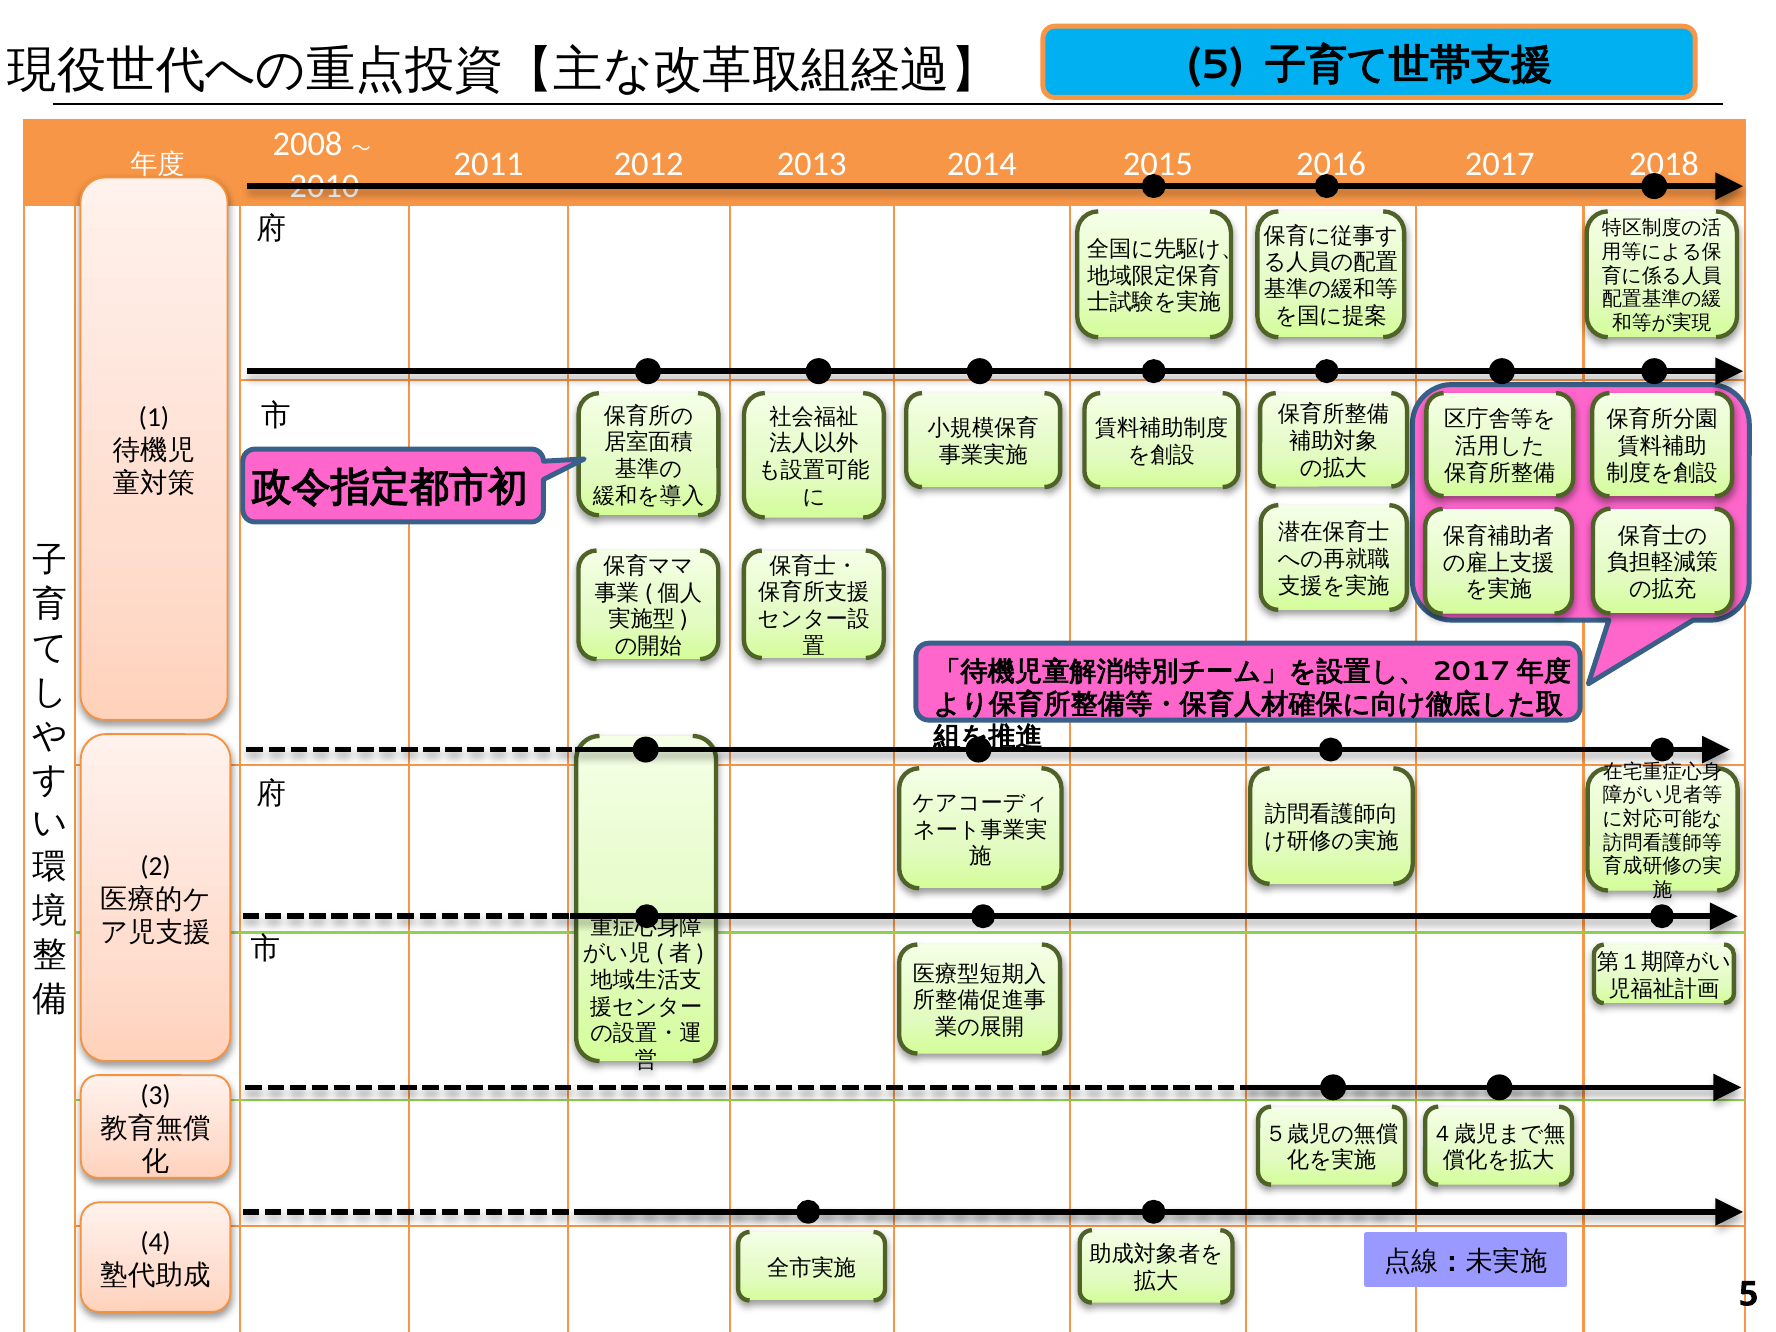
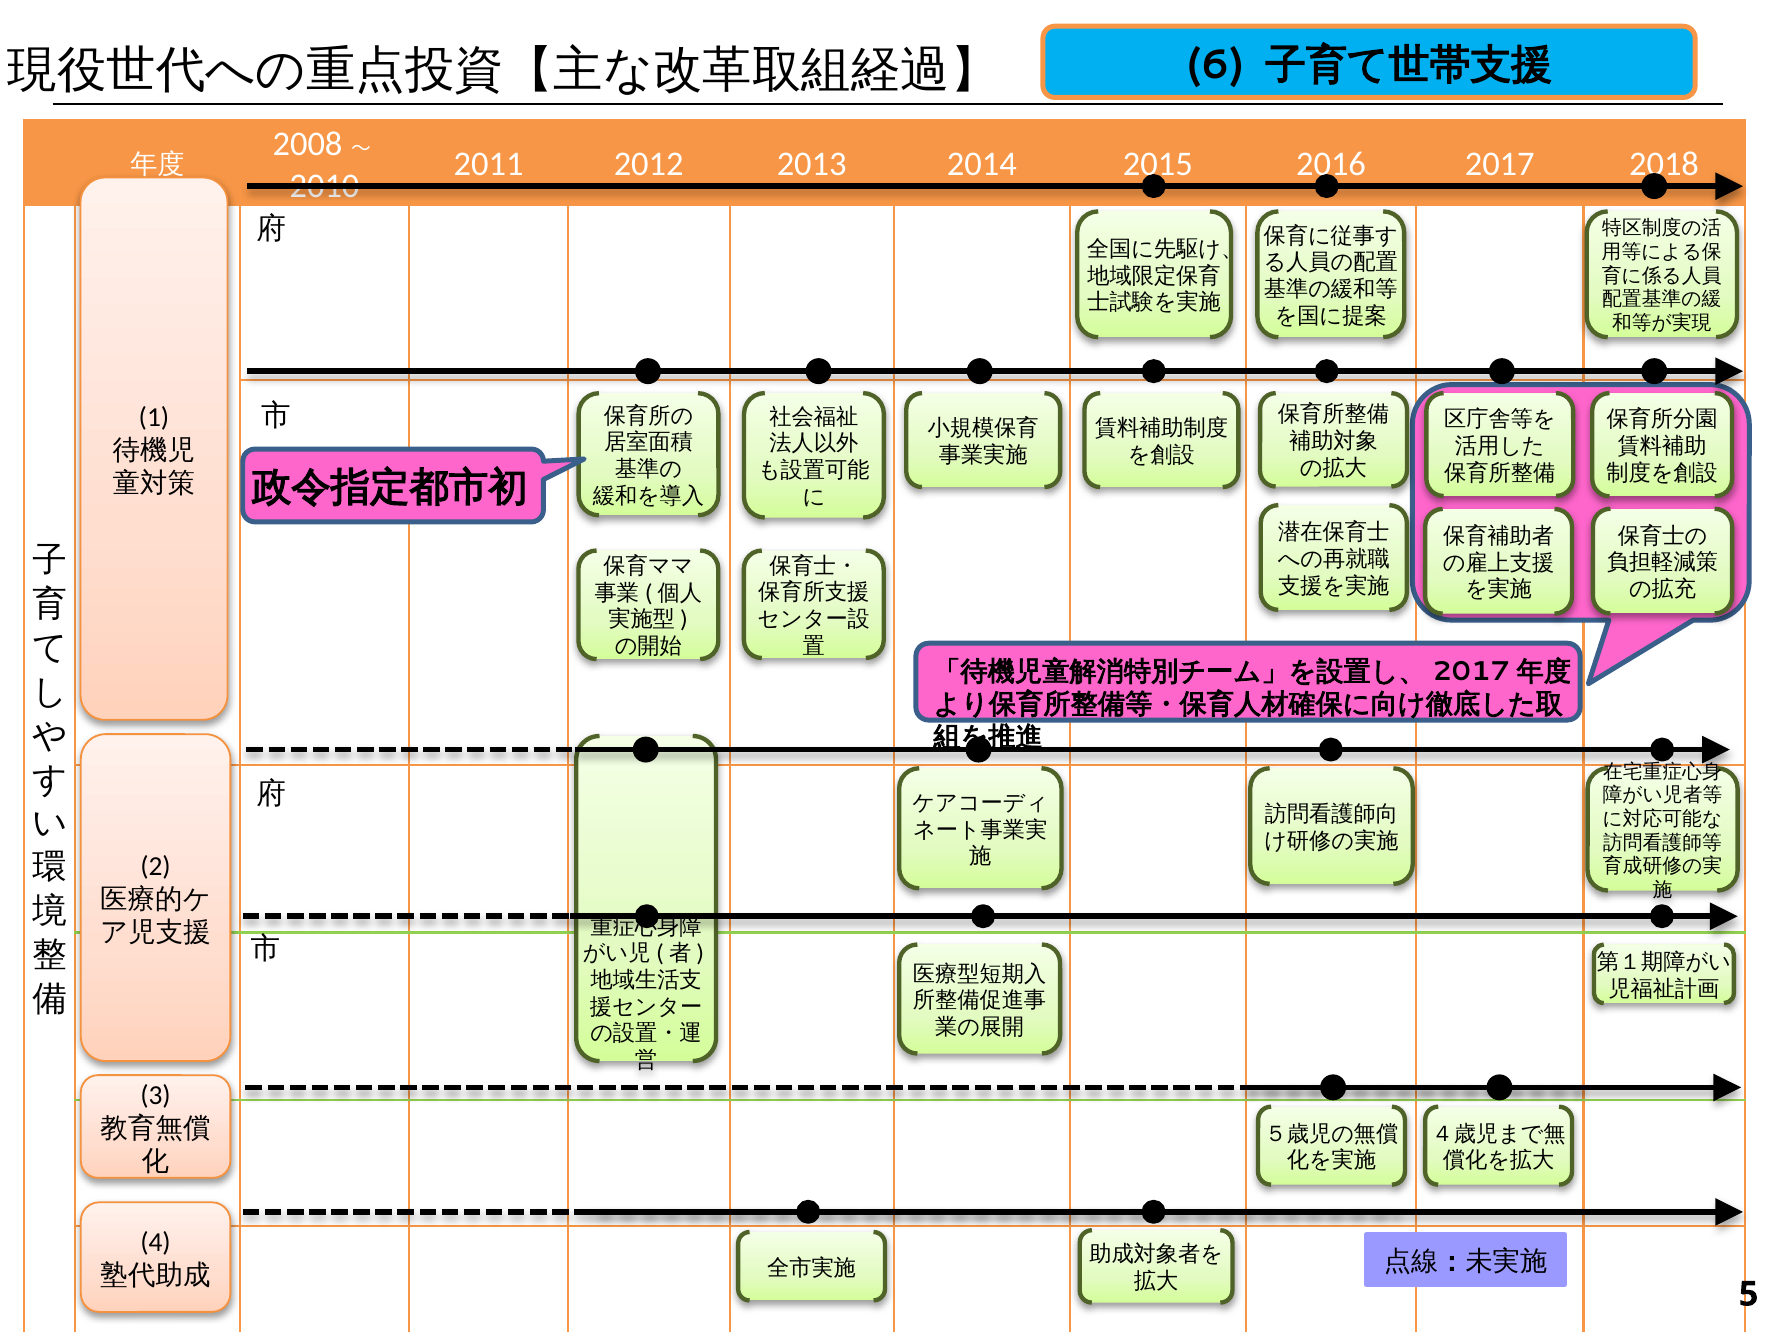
5: 5 -> 6 (1215, 65)
